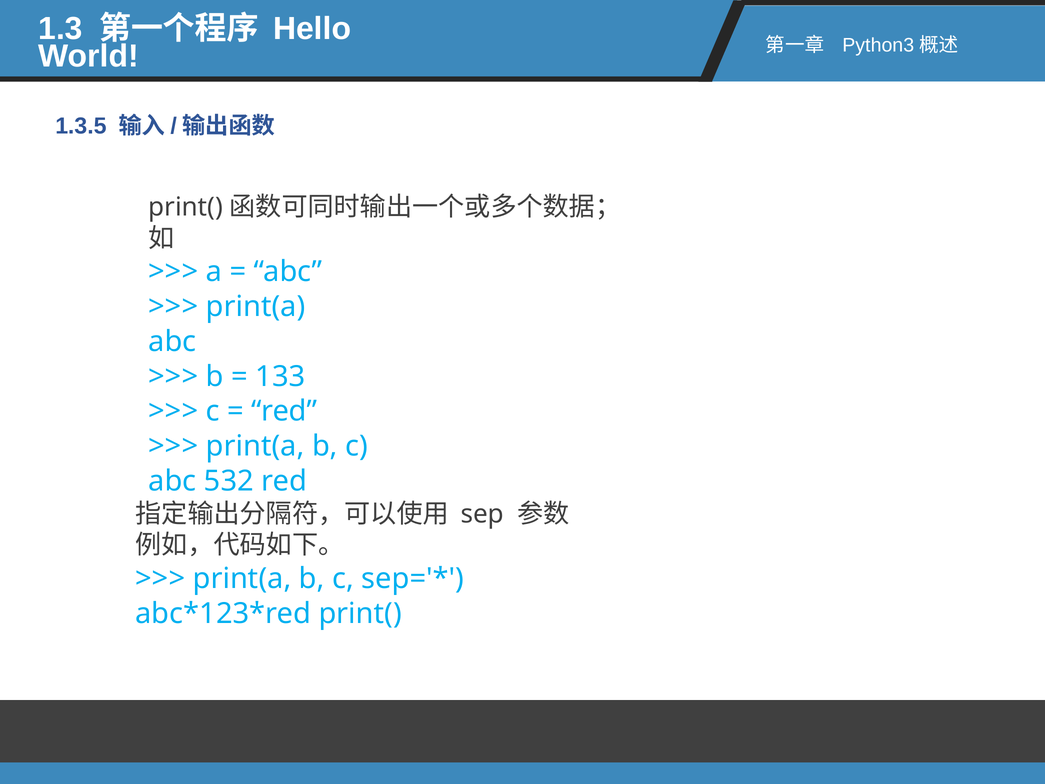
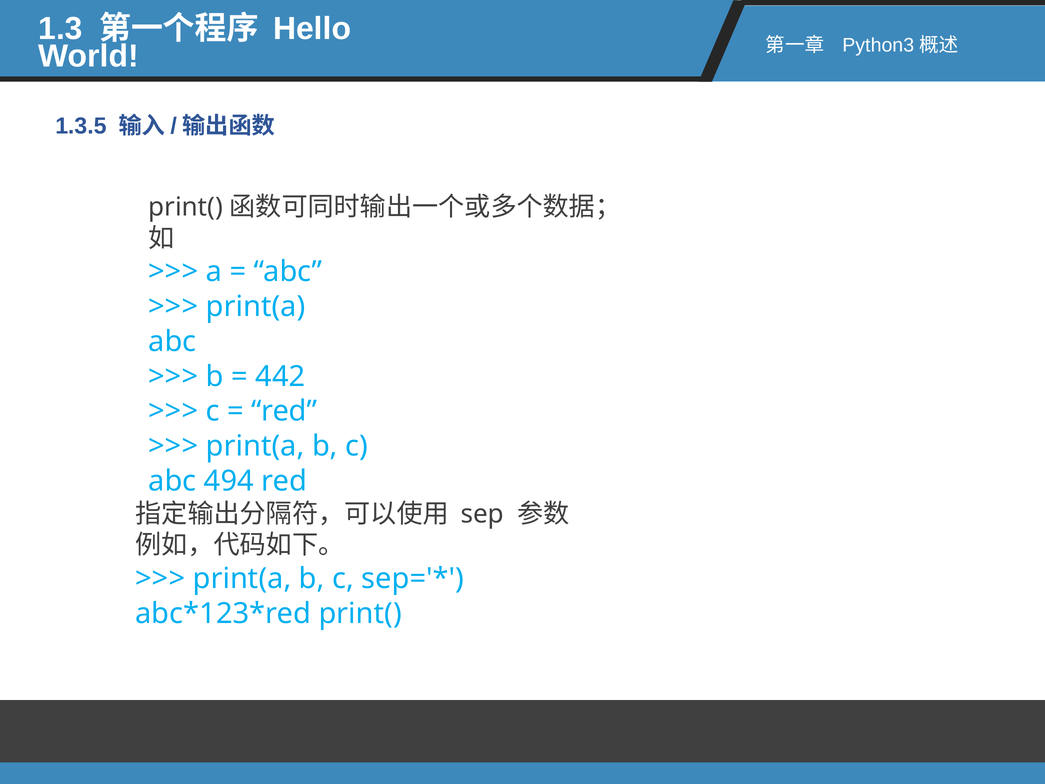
133: 133 -> 442 (280, 376)
532: 532 -> 494 (229, 481)
